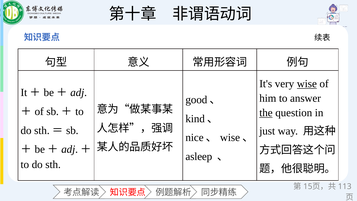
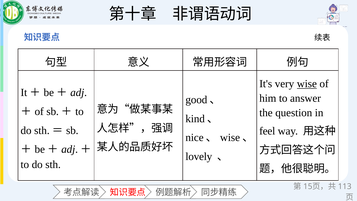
the underline: present -> none (266, 113)
just: just -> feel (267, 131)
asleep: asleep -> lovely (199, 156)
